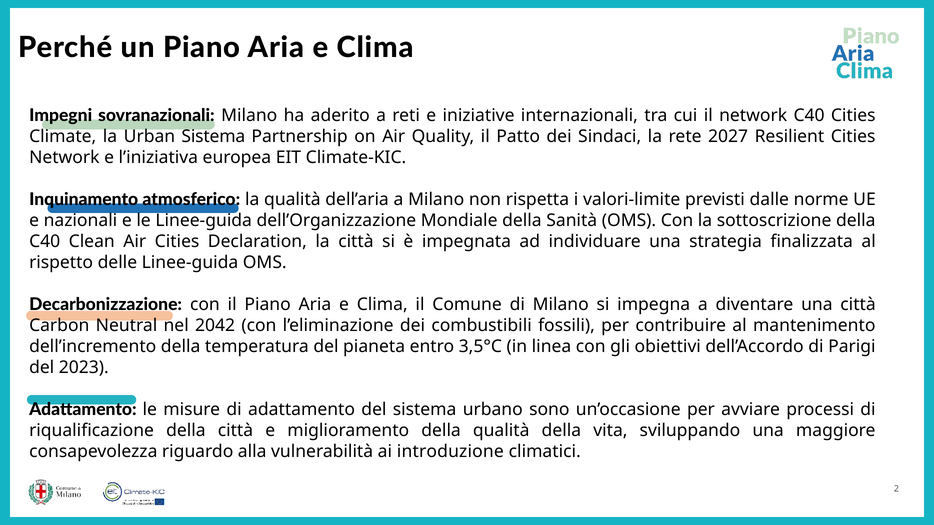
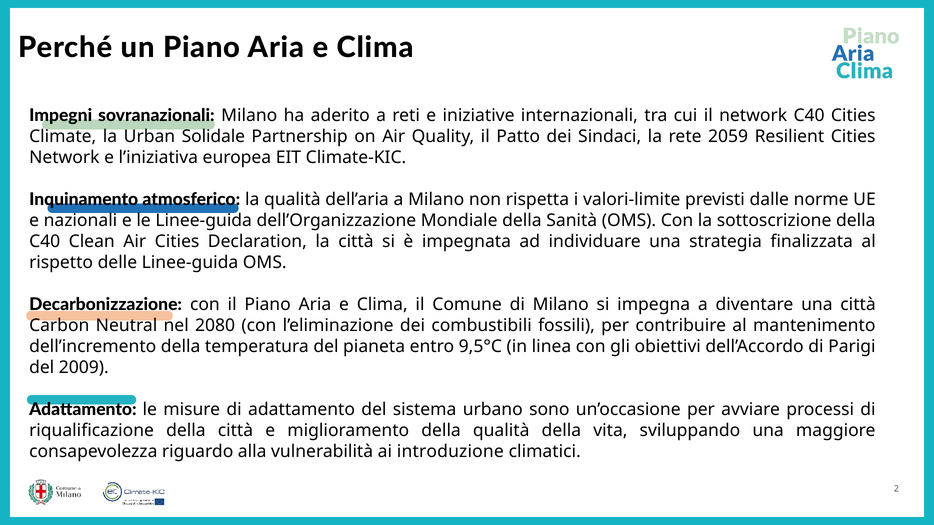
Urban Sistema: Sistema -> Solidale (213, 137)
2027: 2027 -> 2059 (728, 137)
2042: 2042 -> 2080 (215, 326)
3,5°C: 3,5°C -> 9,5°C (480, 347)
2023: 2023 -> 2009 (84, 368)
